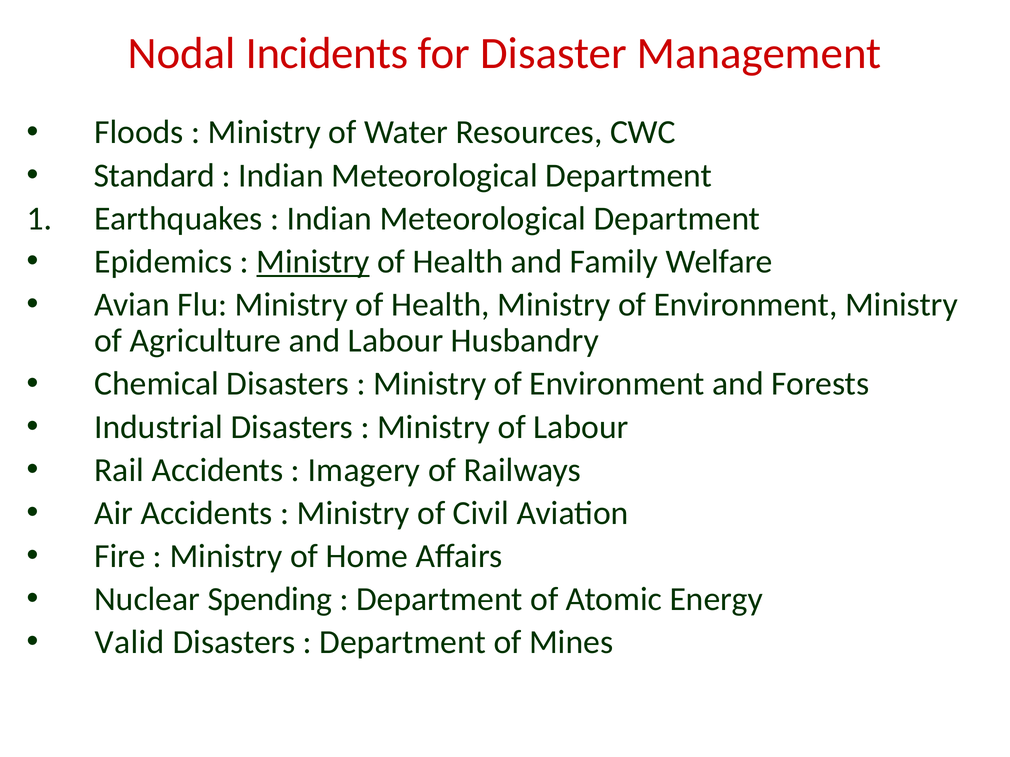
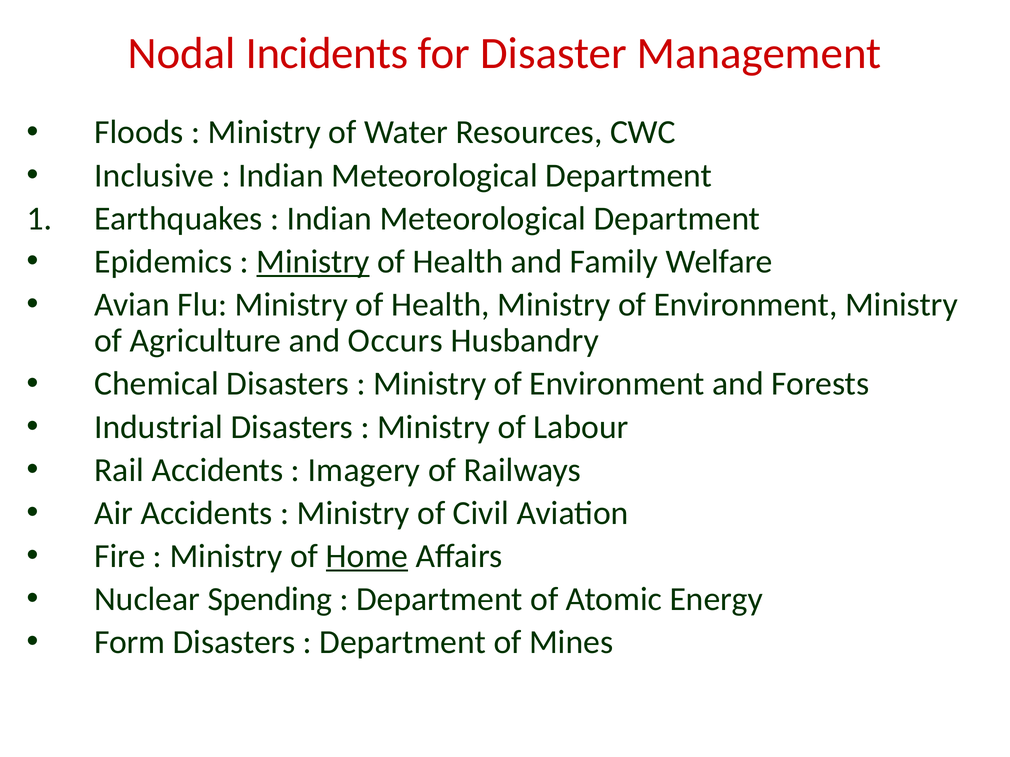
Standard: Standard -> Inclusive (154, 176)
and Labour: Labour -> Occurs (395, 341)
Home underline: none -> present (367, 556)
Valid: Valid -> Form (130, 643)
